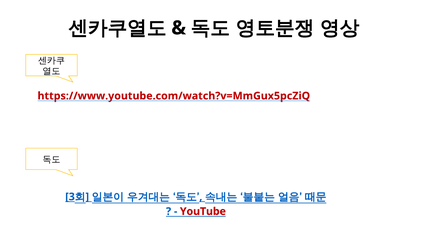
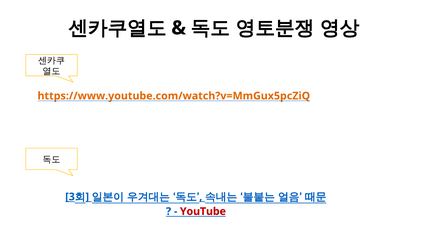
https://www.youtube.com/watch?v=MmGux5pcZiQ colour: red -> orange (174, 96)
